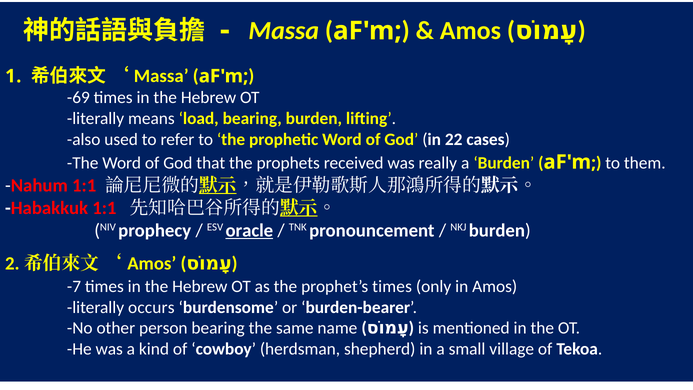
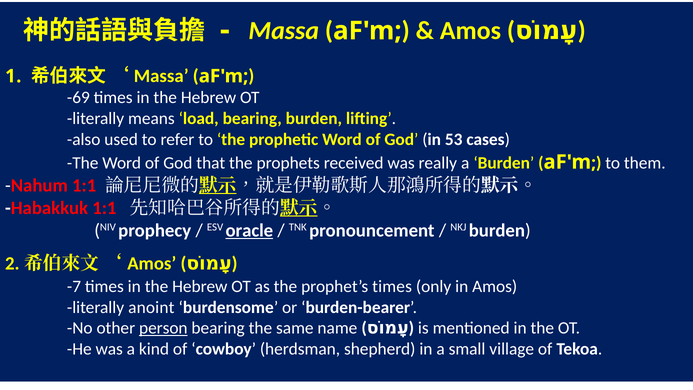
22: 22 -> 53 (454, 139)
occurs: occurs -> anoint (151, 307)
person underline: none -> present (163, 328)
